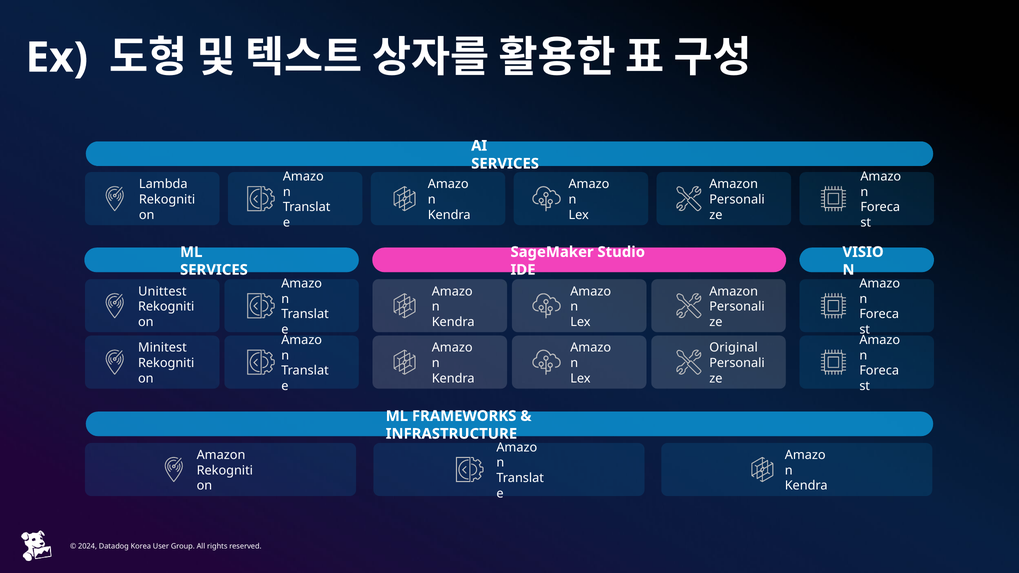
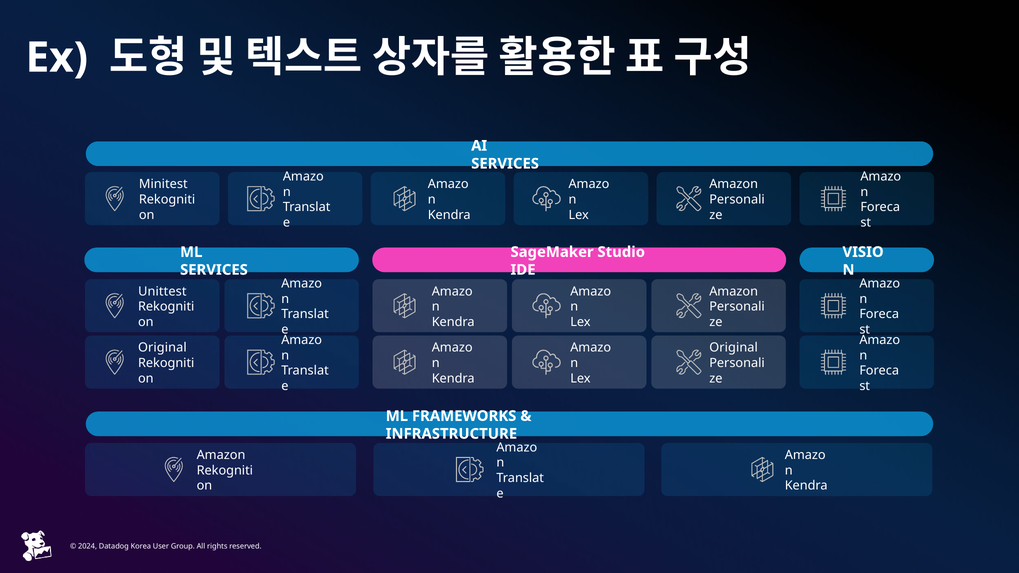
Lambda: Lambda -> Minitest (163, 184)
Minitest: Minitest -> Original (162, 348)
